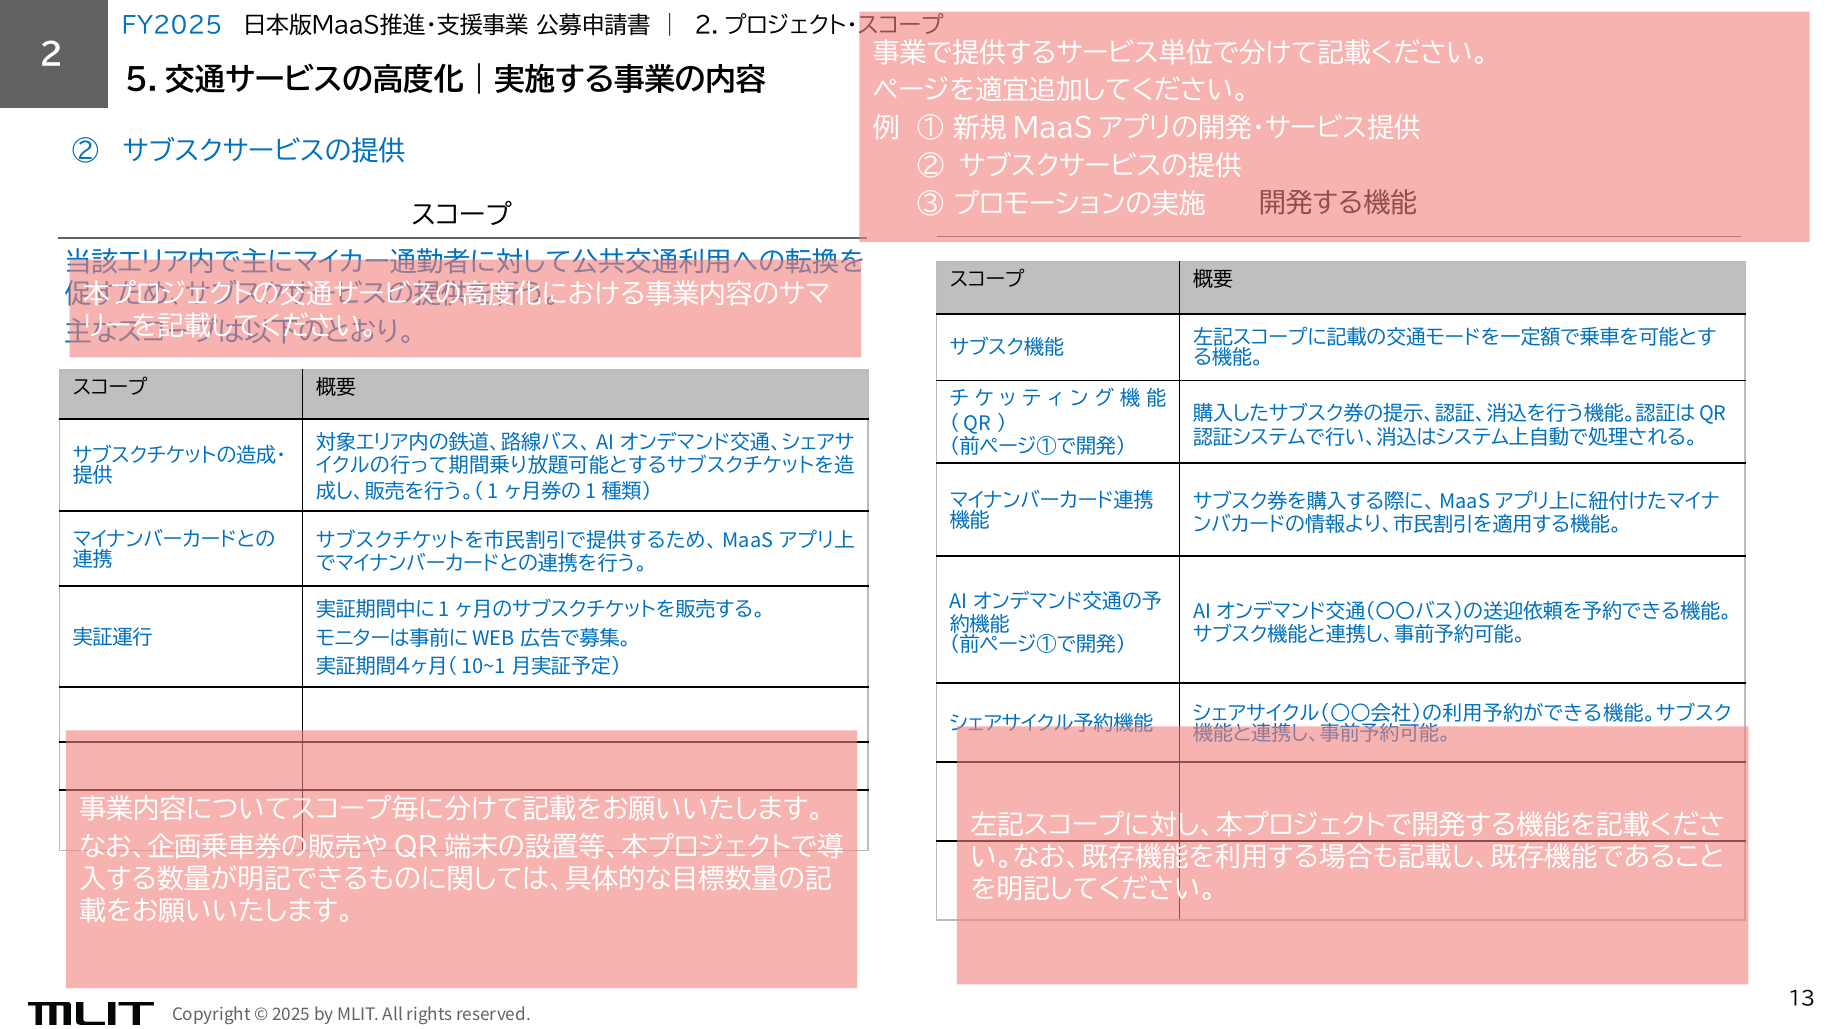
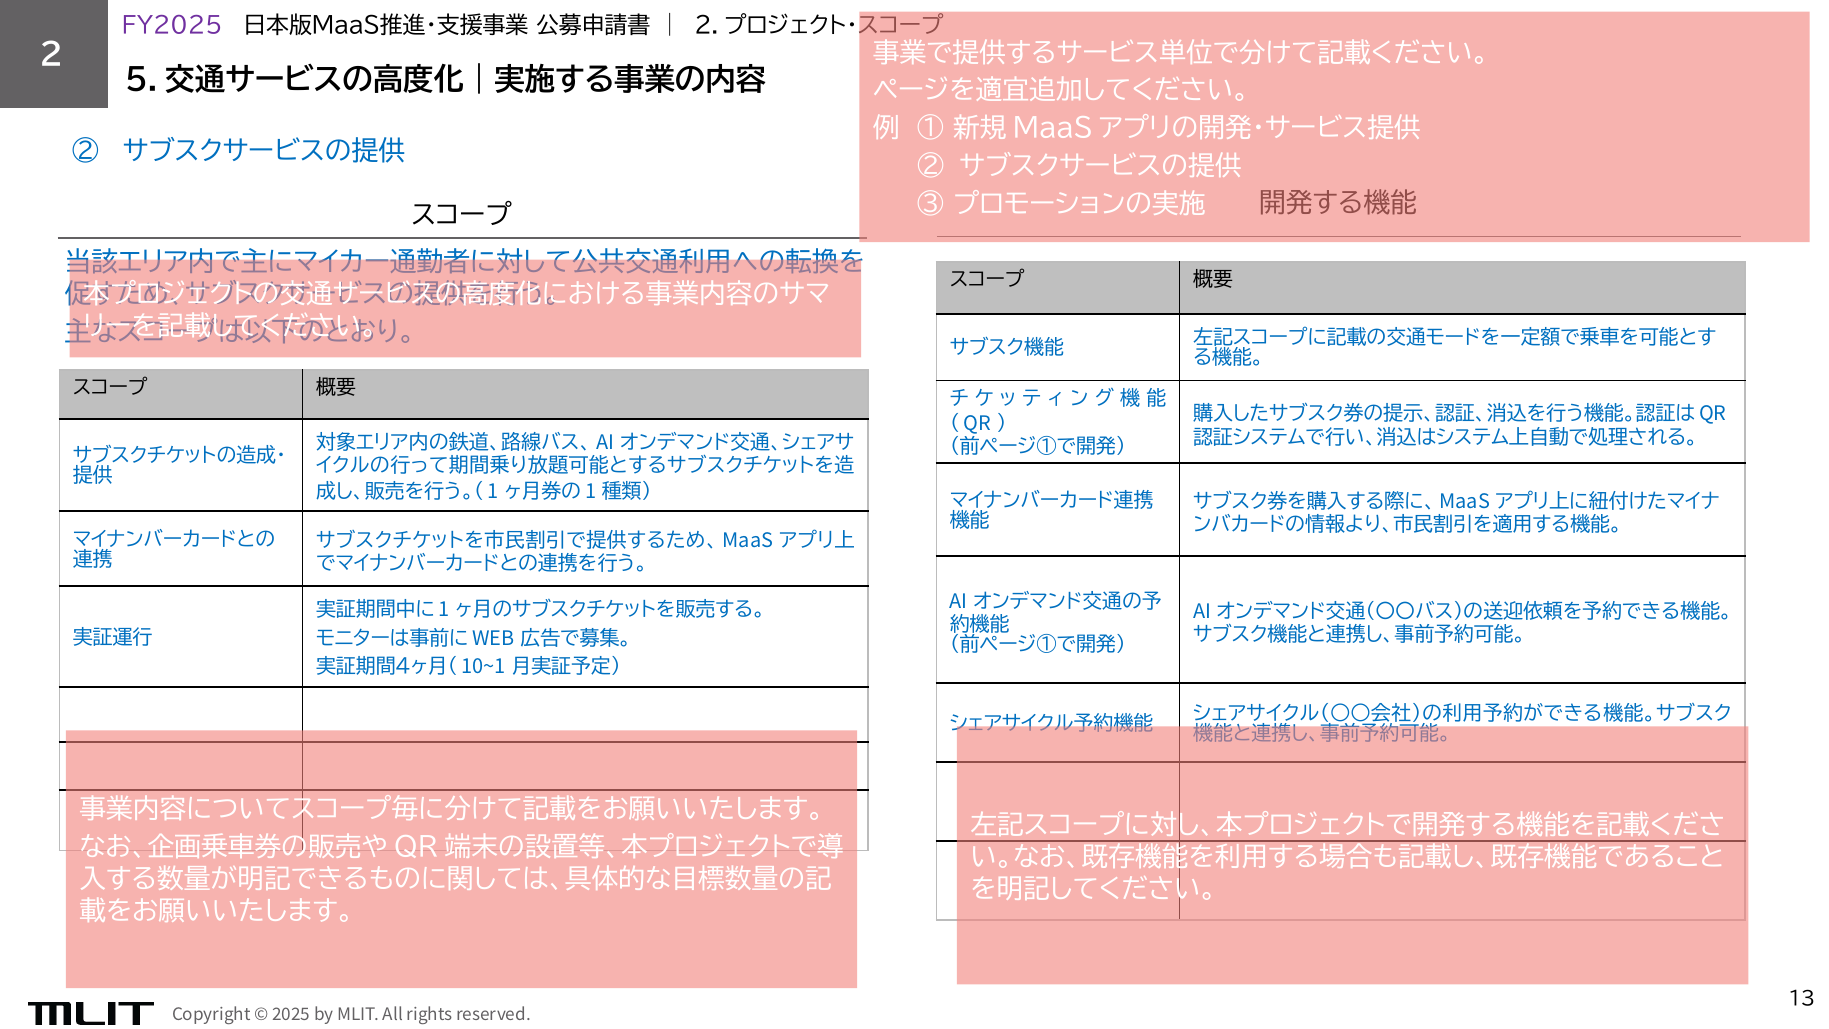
FY2025 colour: blue -> purple (172, 26)
